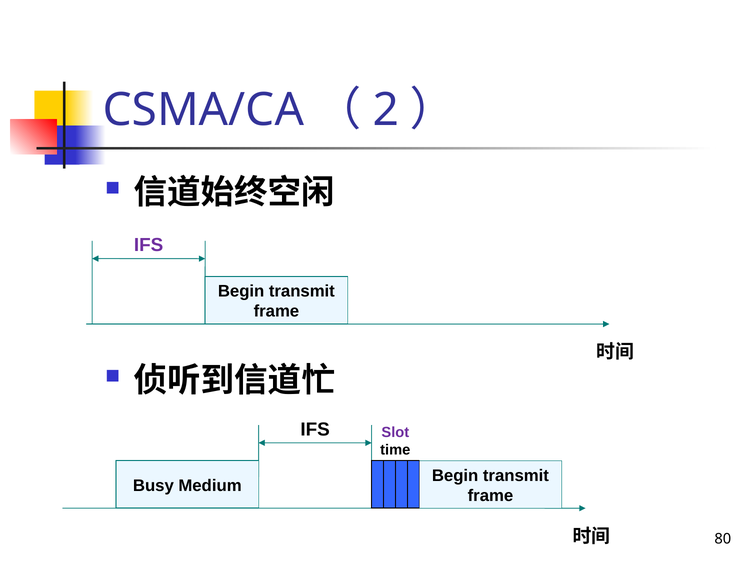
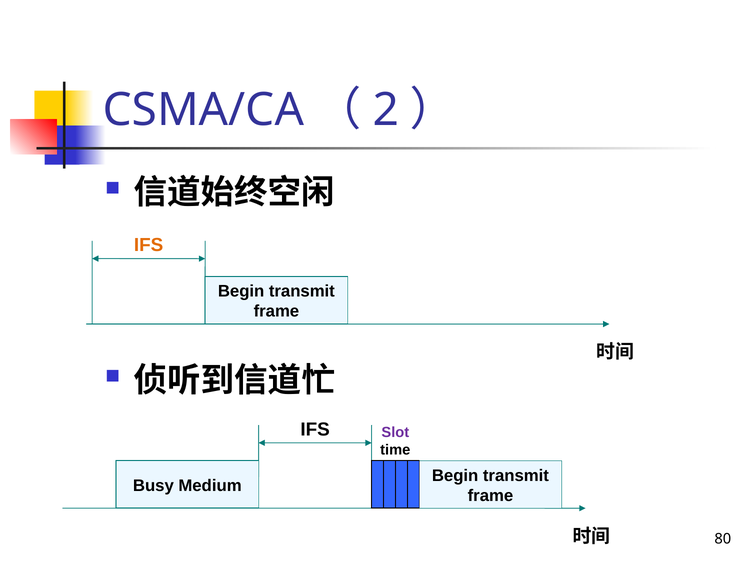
IFS colour: purple -> orange (149, 245)
